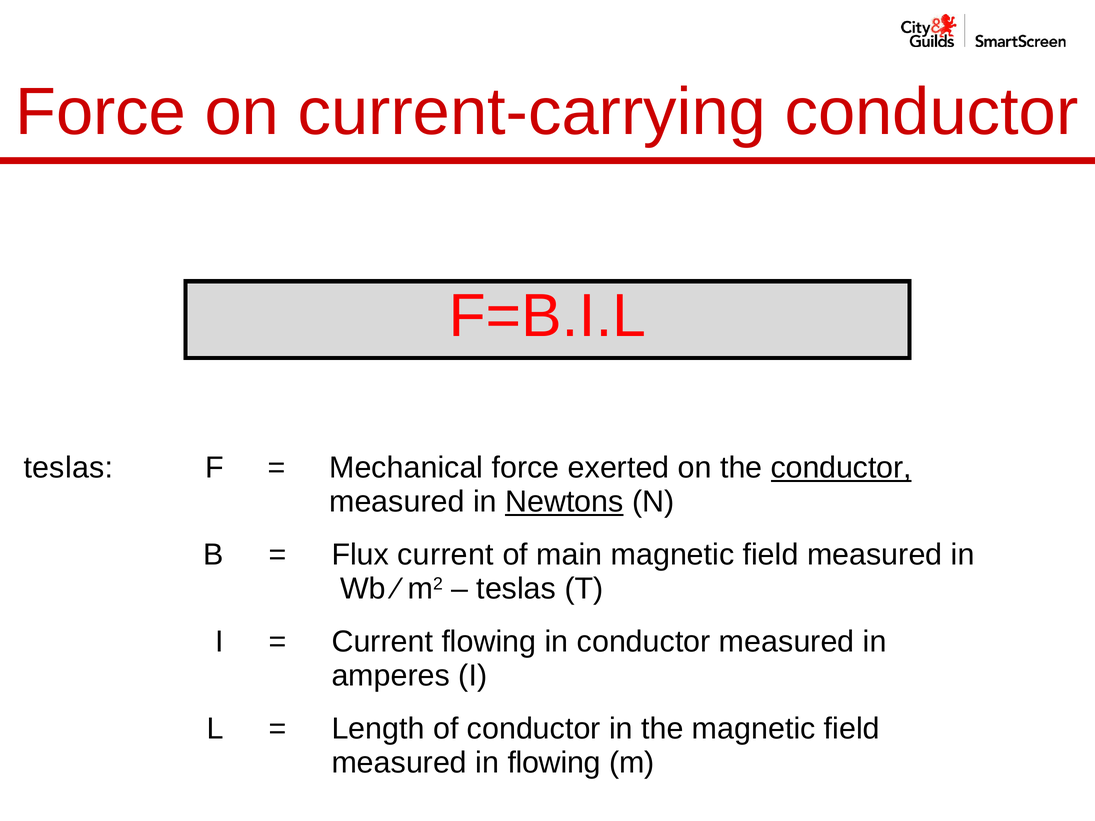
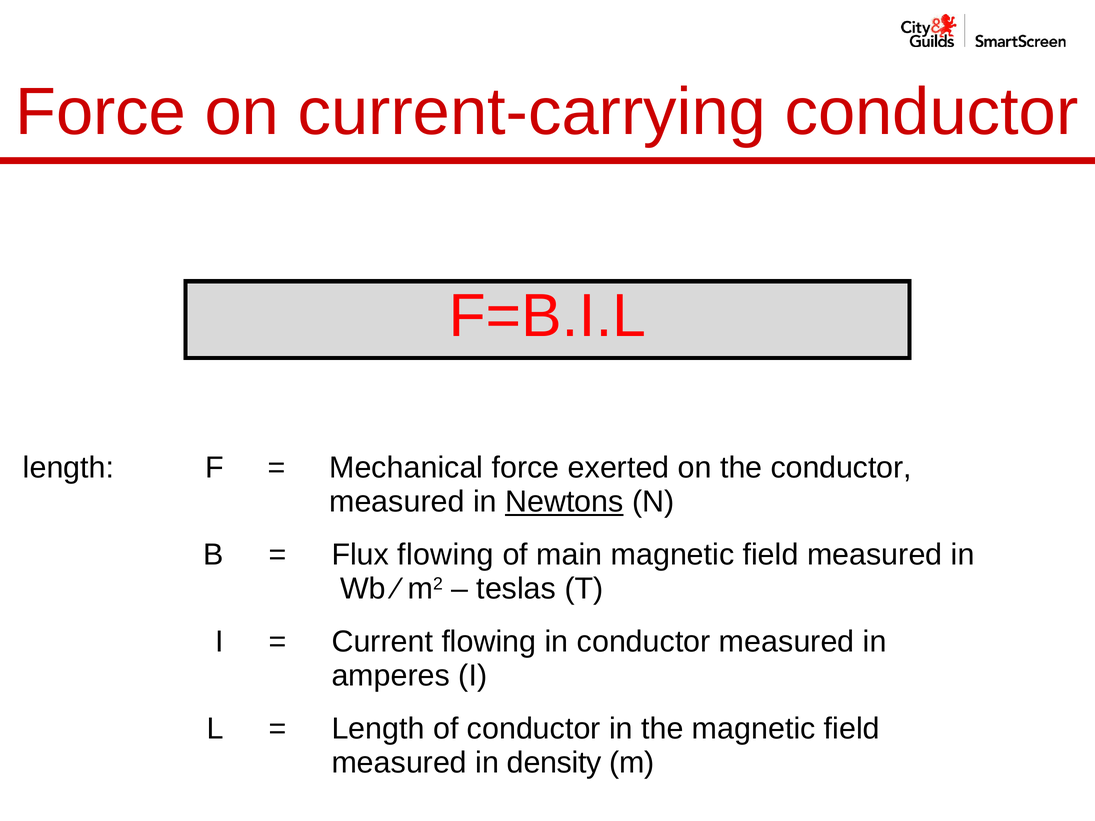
teslas: teslas -> length (69, 468)
conductor underline: present -> none (841, 468)
Flux current: current -> flowing (446, 555)
in flowing: flowing -> density (554, 763)
